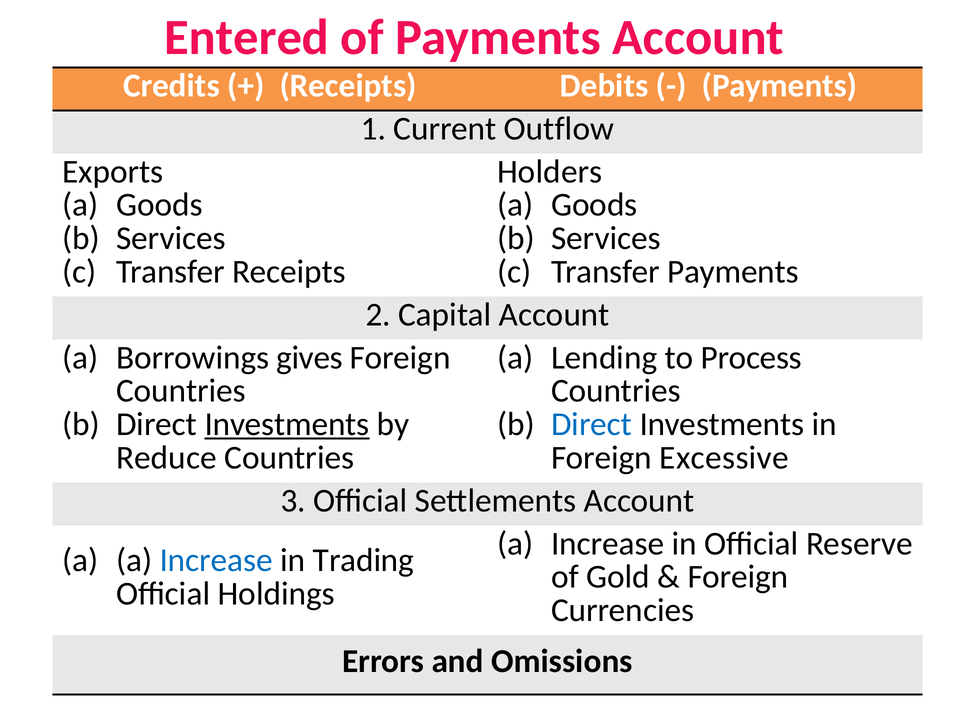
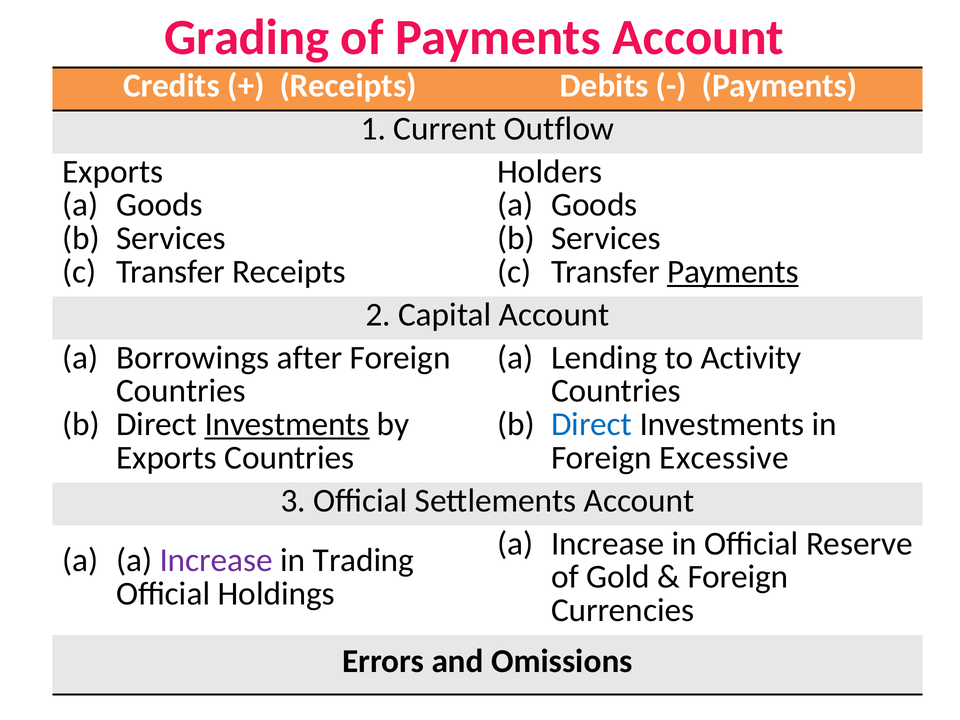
Entered: Entered -> Grading (247, 37)
Payments underline: none -> present (733, 272)
gives: gives -> after (309, 358)
Process: Process -> Activity (751, 358)
Reduce: Reduce -> Exports (167, 458)
Increase colour: blue -> purple (216, 560)
